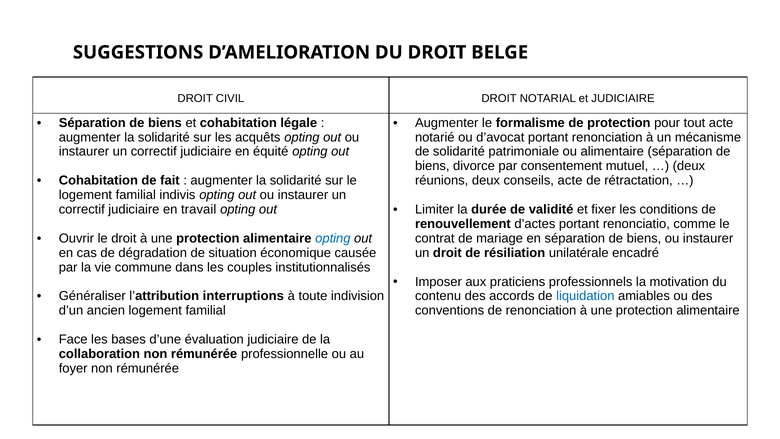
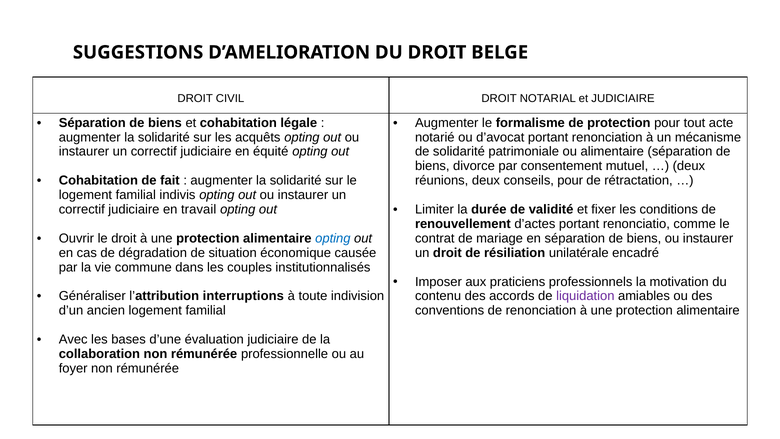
conseils acte: acte -> pour (570, 180)
liquidation colour: blue -> purple (585, 296)
Face: Face -> Avec (73, 339)
